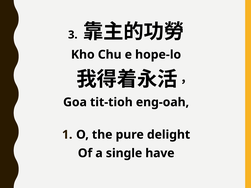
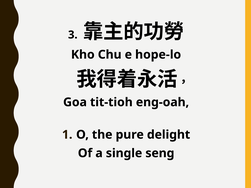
have: have -> seng (160, 153)
